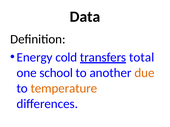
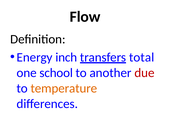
Data: Data -> Flow (85, 17)
cold: cold -> inch (66, 57)
due colour: orange -> red (144, 73)
